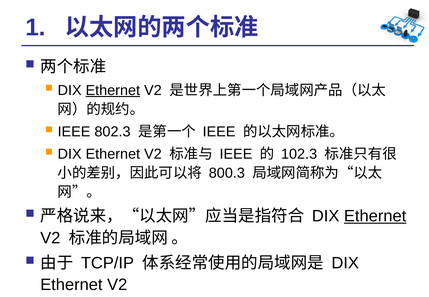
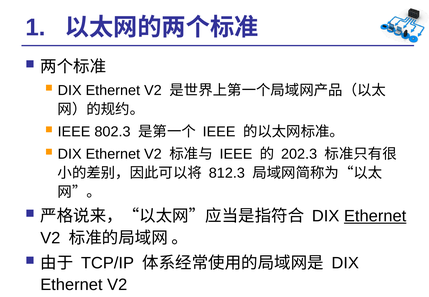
Ethernet underline: present -> none (113, 90)
102.3: 102.3 -> 202.3 (299, 154)
800.3: 800.3 -> 812.3 (227, 173)
